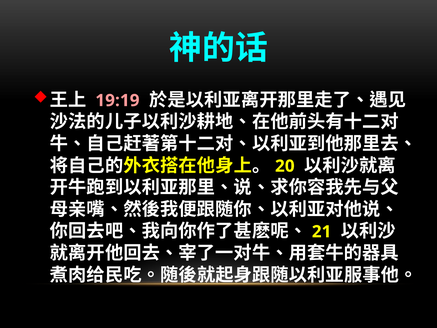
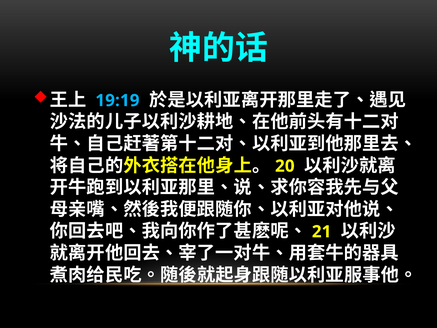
19:19 colour: pink -> light blue (117, 100)
